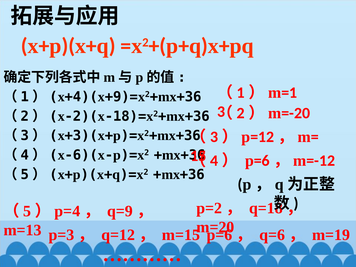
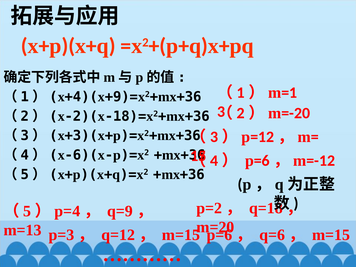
m=19: m=19 -> m=15 (331, 235)
